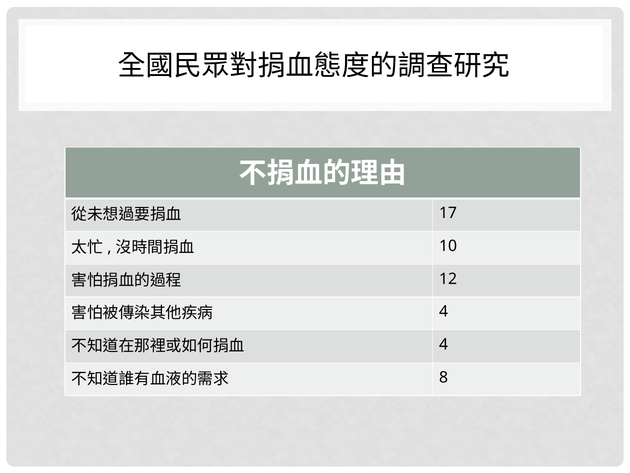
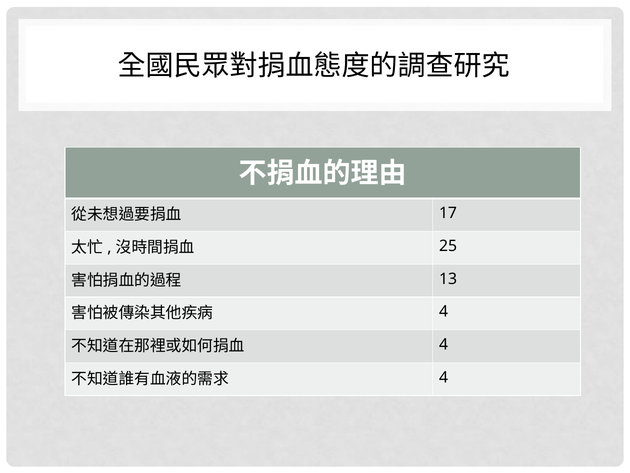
10: 10 -> 25 (448, 246)
12: 12 -> 13 (448, 279)
8: 8 -> 4 (444, 377)
